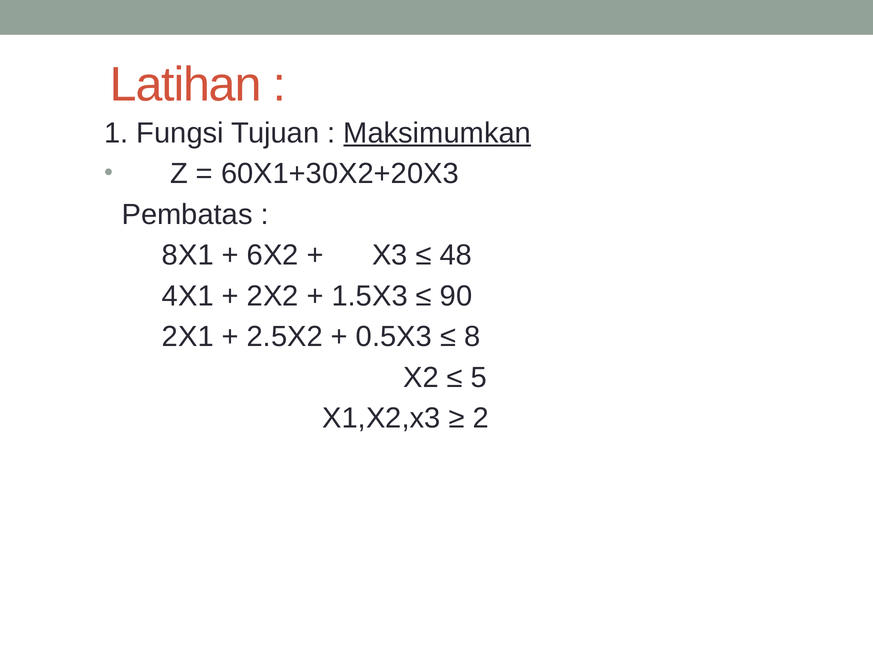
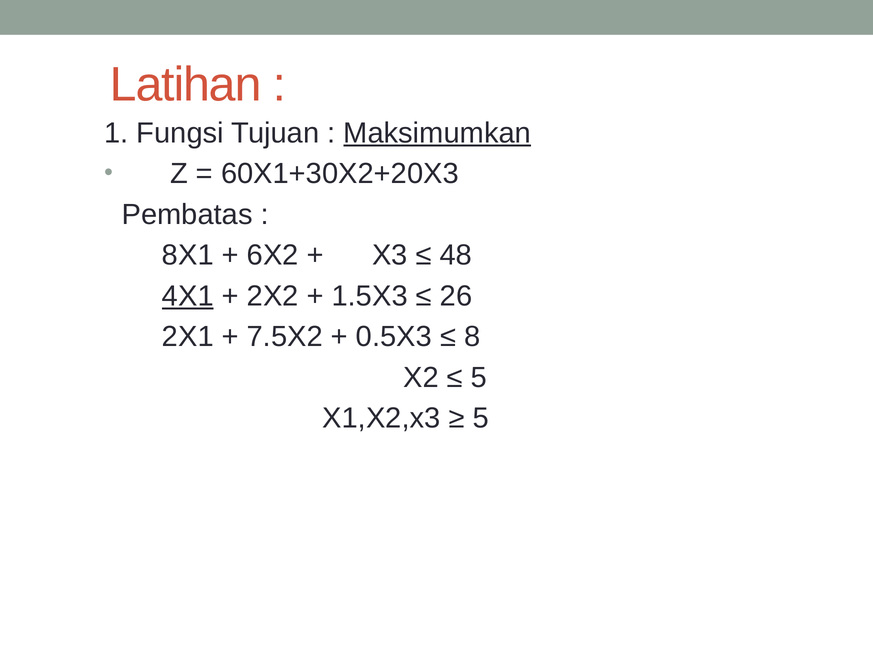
4X1 underline: none -> present (188, 296)
90: 90 -> 26 (456, 296)
2.5X2: 2.5X2 -> 7.5X2 (285, 337)
2: 2 -> 5 (481, 418)
